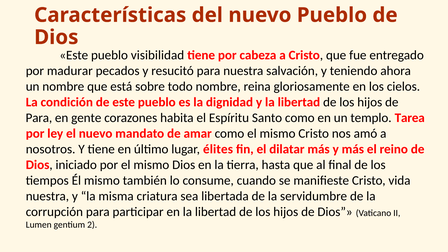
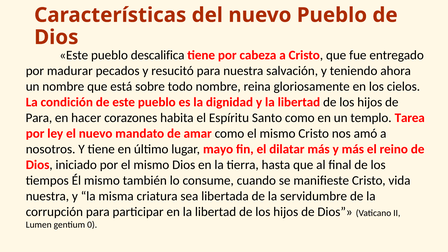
visibilidad: visibilidad -> descalifica (158, 55)
gente: gente -> hacer (86, 118)
élites: élites -> mayo (218, 149)
2: 2 -> 0 (92, 225)
